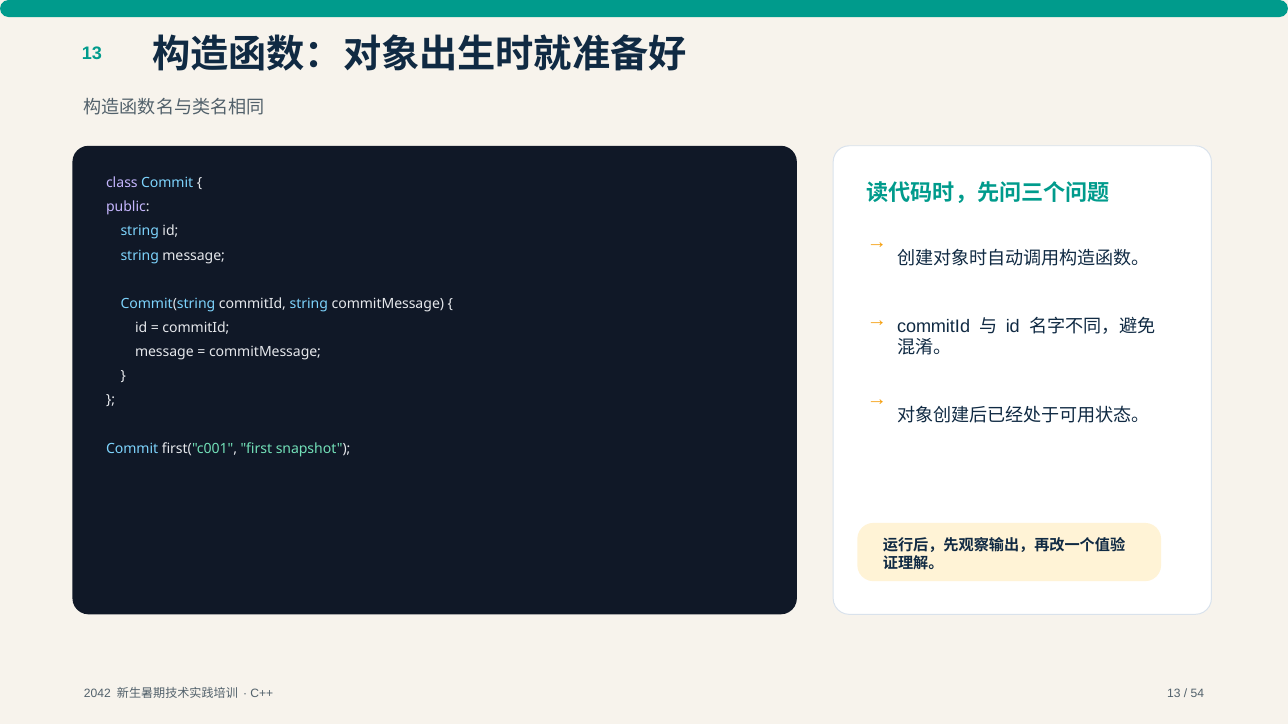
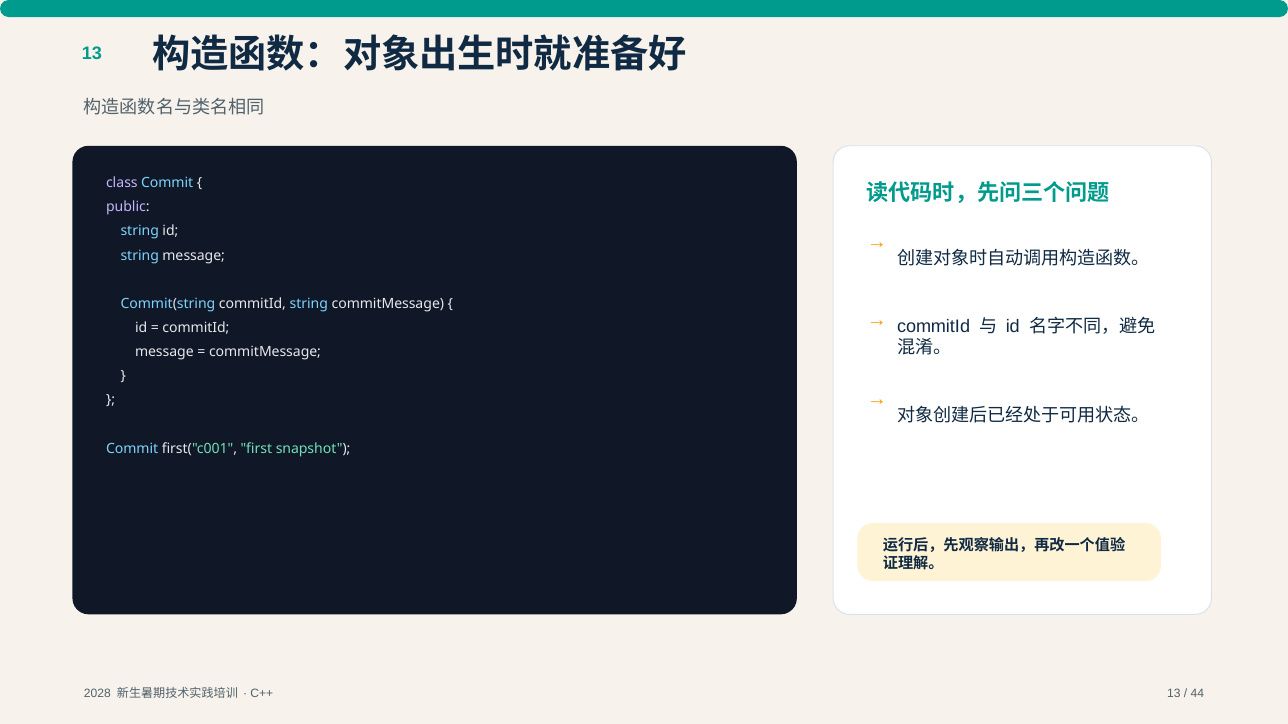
2042: 2042 -> 2028 (97, 694)
54: 54 -> 44 (1197, 694)
